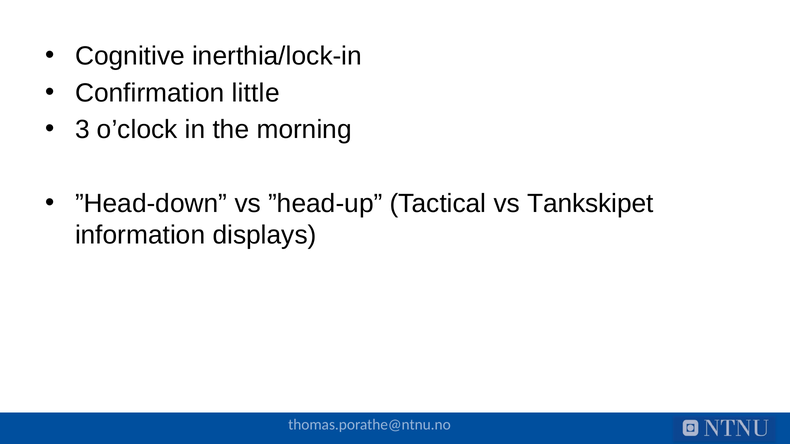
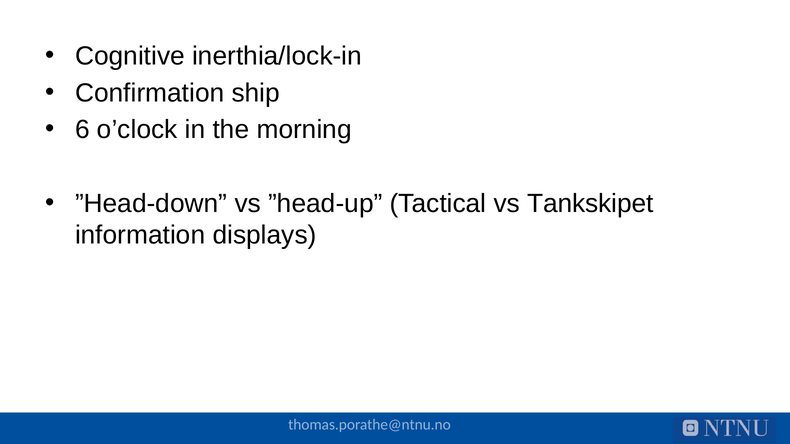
little: little -> ship (256, 93)
3: 3 -> 6 (82, 130)
